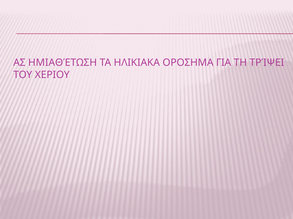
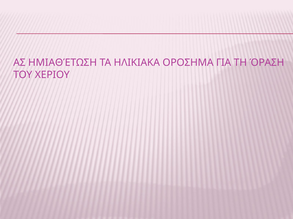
ΤΡΊΨΕΙ: ΤΡΊΨΕΙ -> ΌΡΑΣΗ (267, 63)
